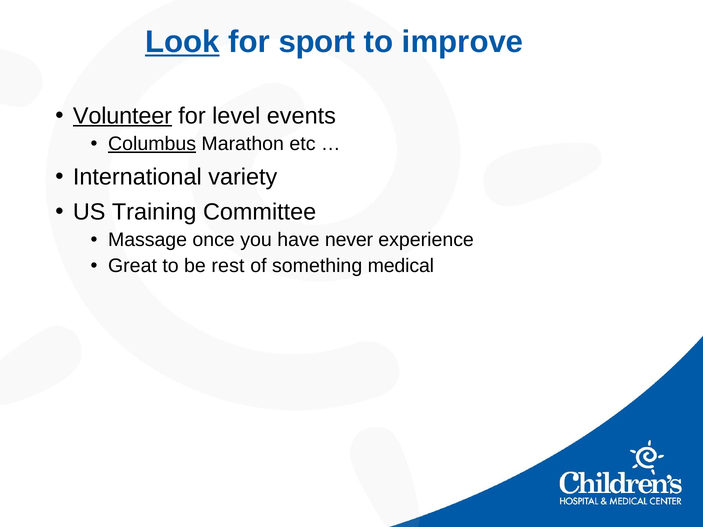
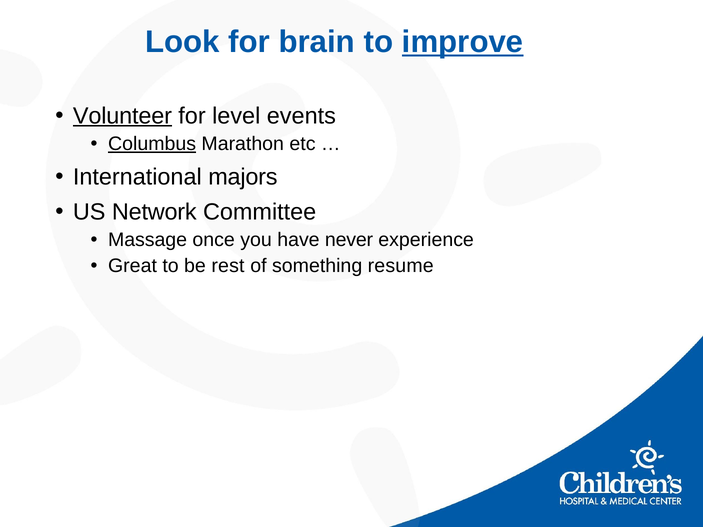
Look underline: present -> none (182, 42)
sport: sport -> brain (317, 42)
improve underline: none -> present (463, 42)
variety: variety -> majors (243, 177)
Training: Training -> Network (154, 212)
medical: medical -> resume (401, 266)
